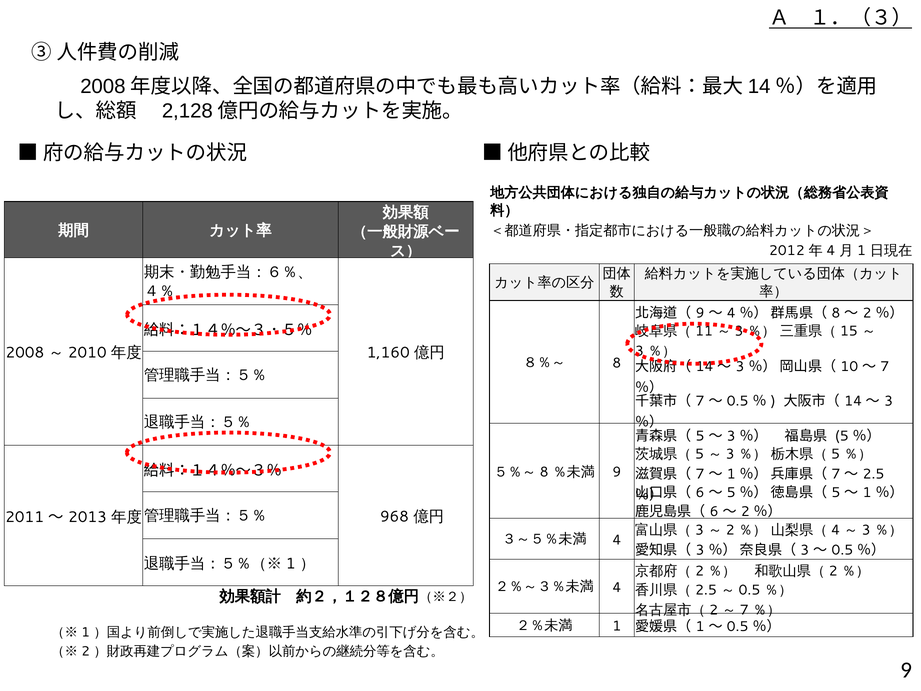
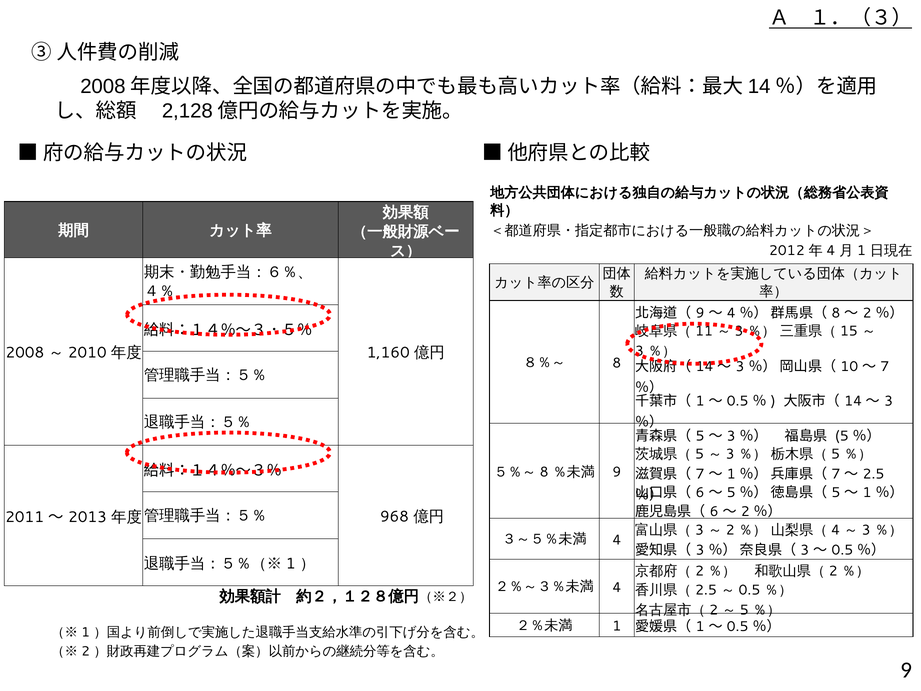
7: 7 -> 1 (700, 401)
7: 7 -> 5 (744, 610)
